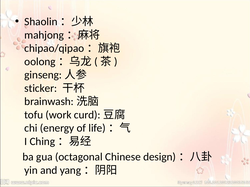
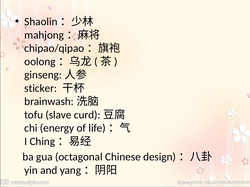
work: work -> slave (59, 115)
